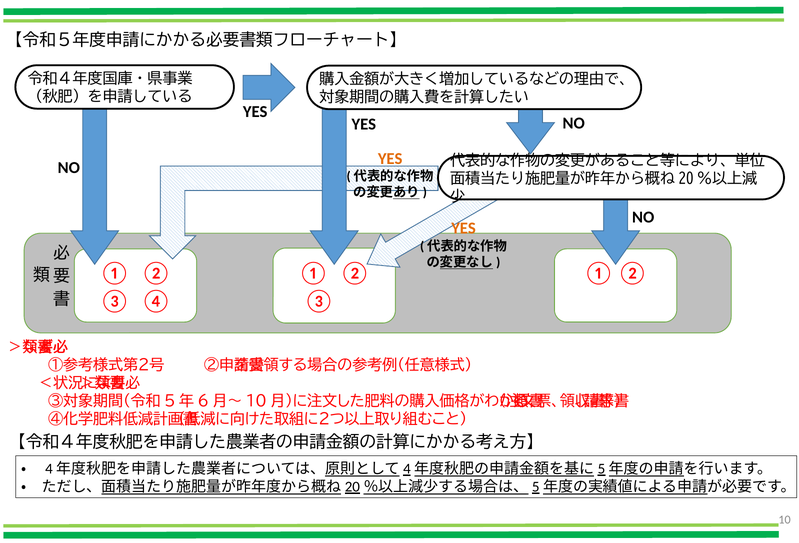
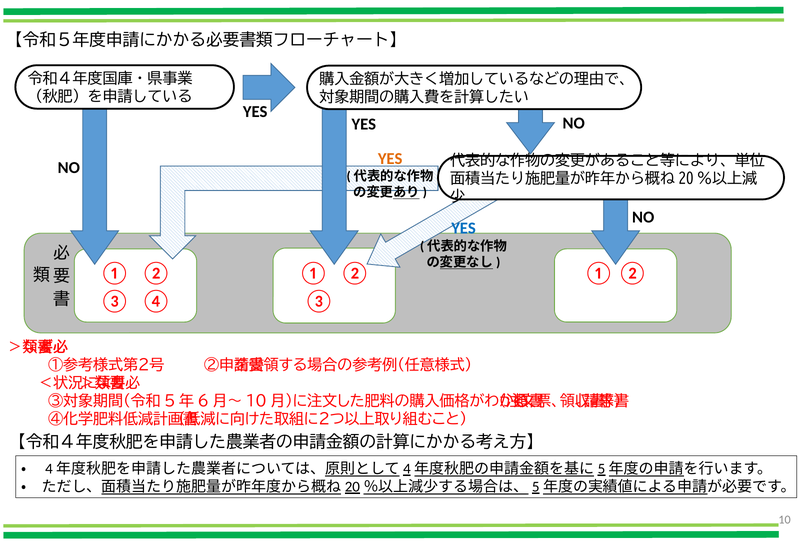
YES colour: orange -> blue (464, 228)
